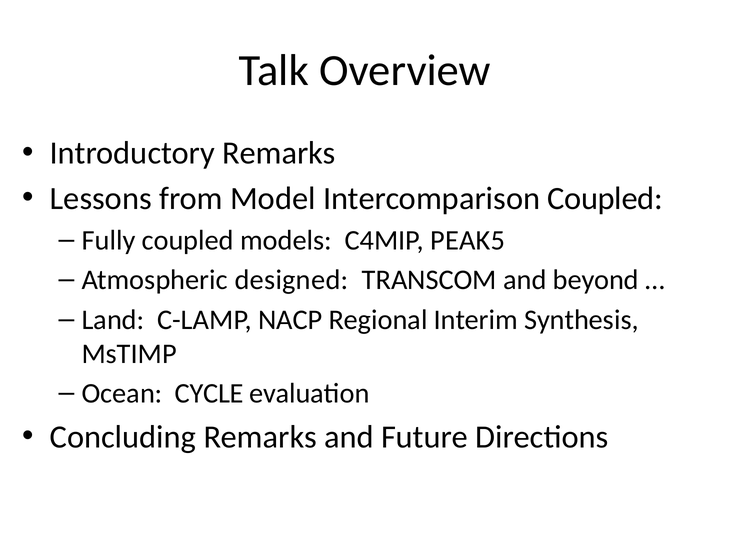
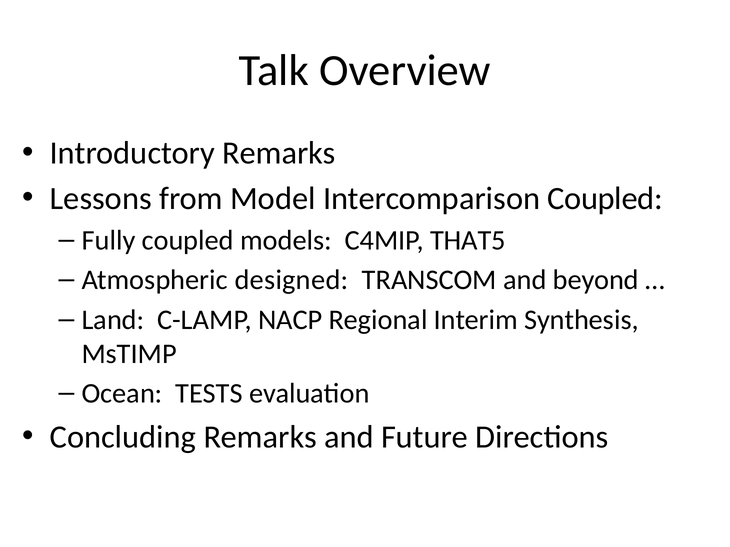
PEAK5: PEAK5 -> THAT5 (468, 240)
CYCLE: CYCLE -> TESTS (209, 394)
